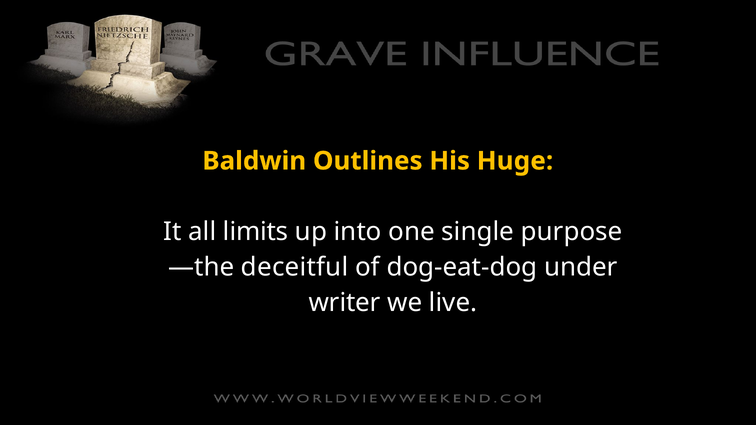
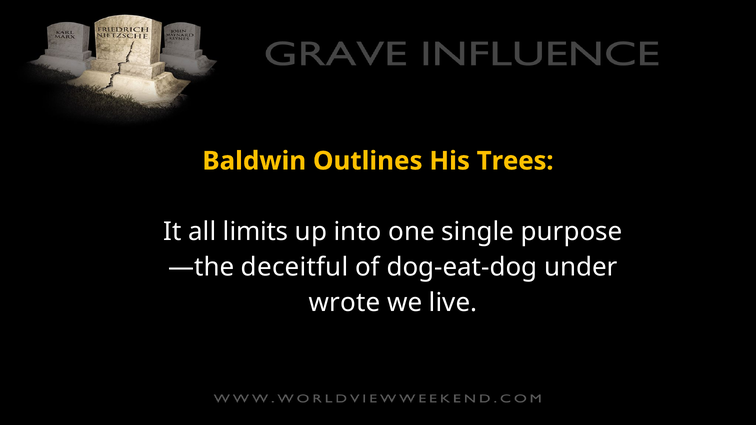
Huge: Huge -> Trees (515, 161)
writer: writer -> wrote (344, 303)
